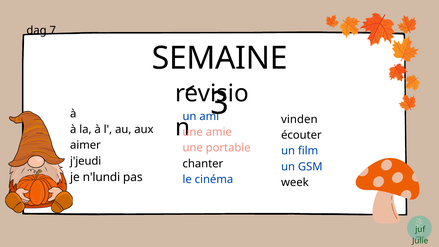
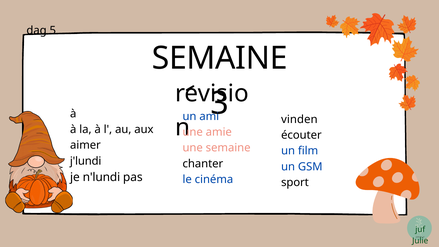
7: 7 -> 5 (53, 30)
une portable: portable -> semaine (228, 148)
j'jeudi: j'jeudi -> j'lundi (86, 161)
week: week -> sport (295, 182)
